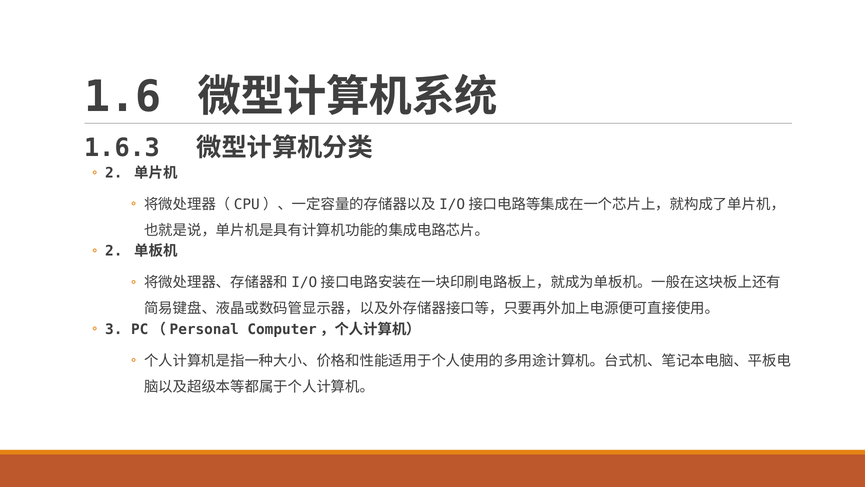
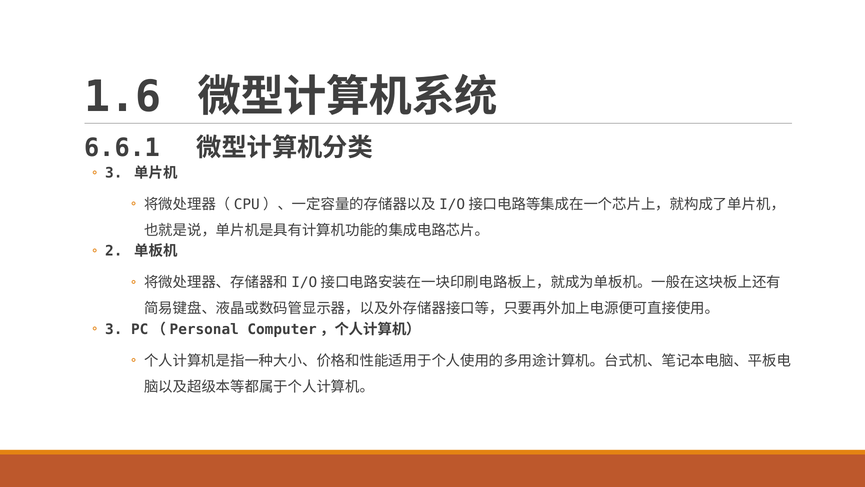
1.6.3: 1.6.3 -> 6.6.1 (122, 148)
2: 2 -> 3 (114, 173)
